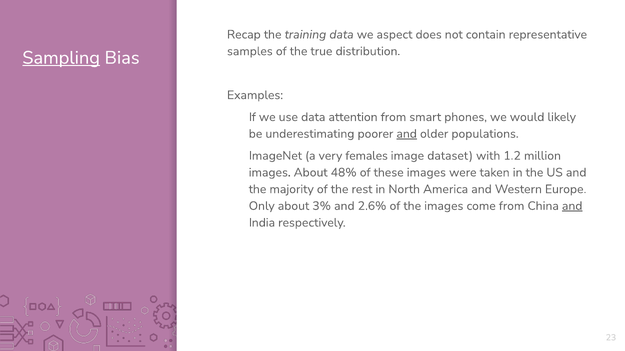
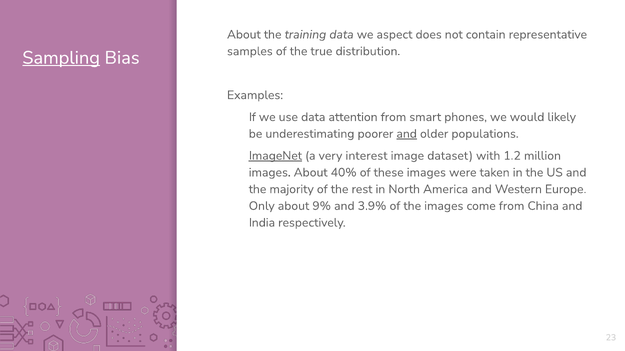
Recap: Recap -> About (244, 35)
ImageNet underline: none -> present (275, 156)
females: females -> interest (366, 156)
48%: 48% -> 40% (344, 173)
3%: 3% -> 9% (322, 206)
2.6%: 2.6% -> 3.9% (372, 206)
and underline: present -> none (572, 206)
